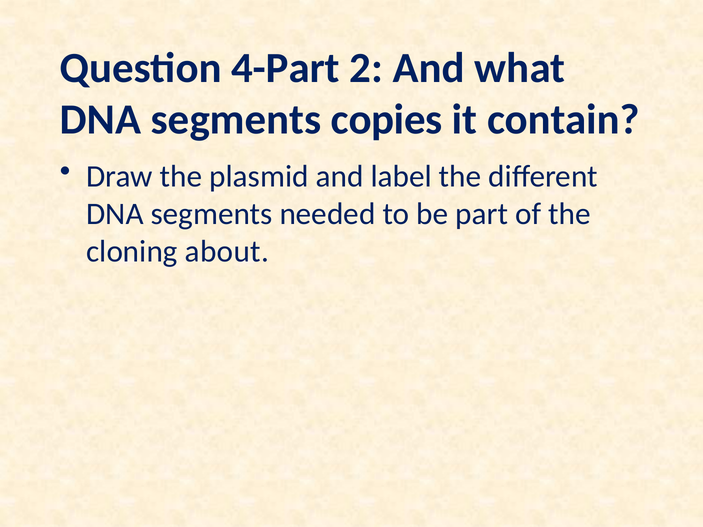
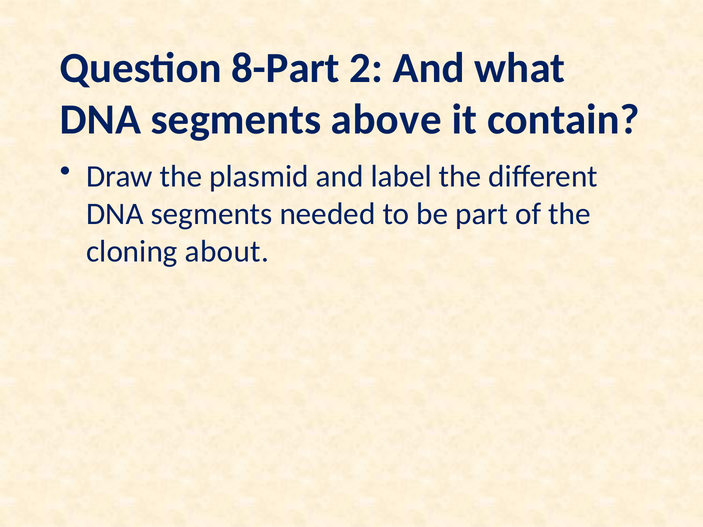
4-Part: 4-Part -> 8-Part (286, 68)
copies: copies -> above (386, 120)
